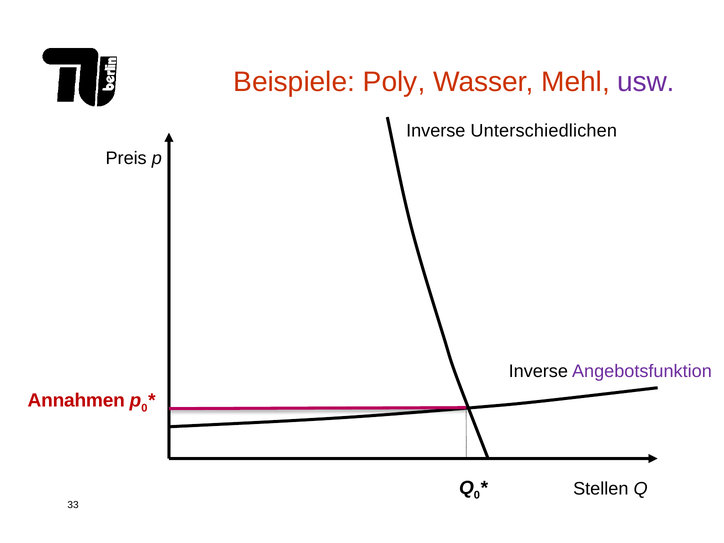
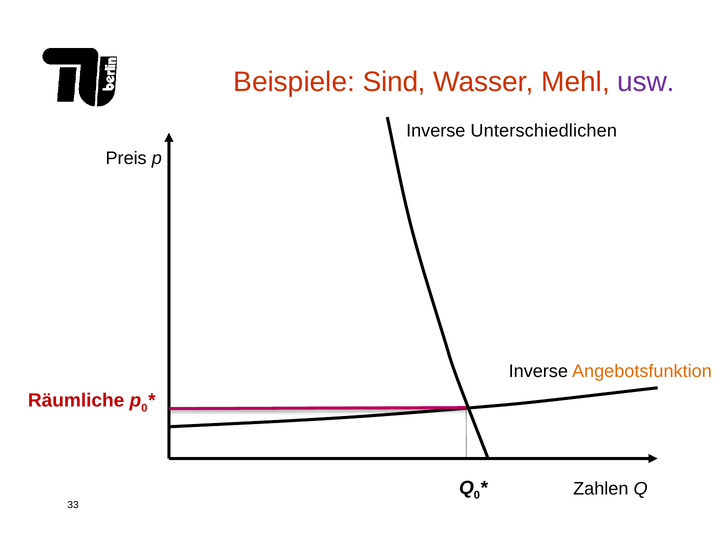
Poly: Poly -> Sind (394, 82)
Angebotsfunktion colour: purple -> orange (642, 371)
Annahmen: Annahmen -> Räumliche (76, 401)
Stellen: Stellen -> Zahlen (601, 489)
